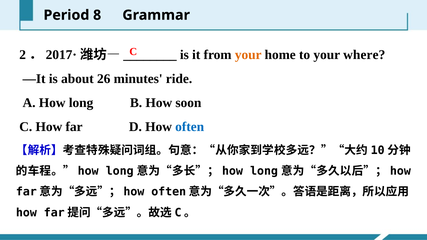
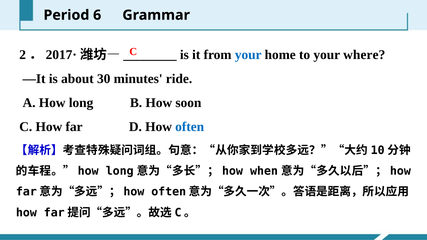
8: 8 -> 6 (97, 15)
your colour: orange -> blue (248, 55)
26: 26 -> 30 (104, 79)
long: long -> when (264, 171)
